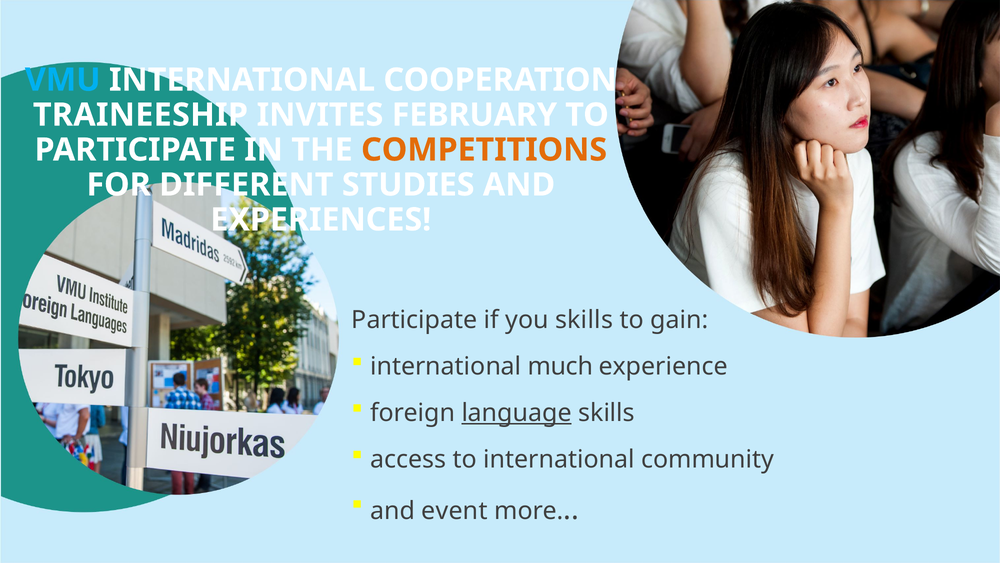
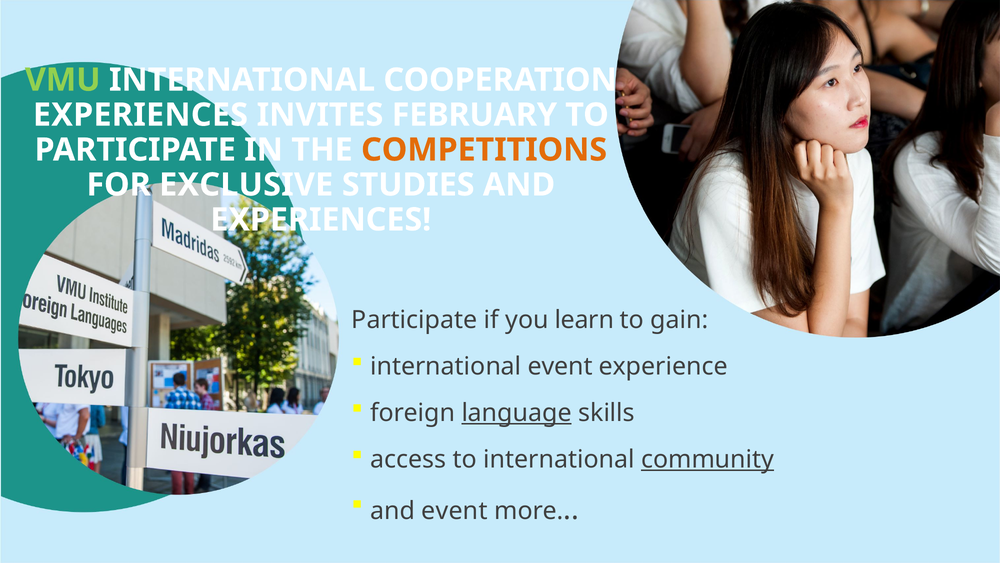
VMU colour: light blue -> light green (63, 80)
TRAINEESHIP: TRAINEESHIP -> EXPERIENCES (140, 115)
DIFFERENT: DIFFERENT -> EXCLUSIVE (246, 185)
you skills: skills -> learn (584, 320)
international much: much -> event (560, 366)
community underline: none -> present (708, 459)
